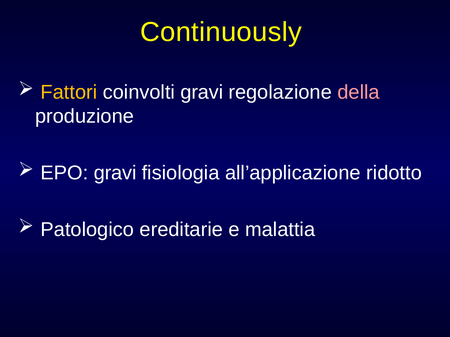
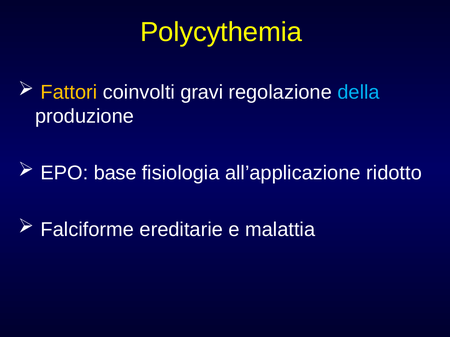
Continuously: Continuously -> Polycythemia (221, 32)
della colour: pink -> light blue (359, 92)
EPO gravi: gravi -> base (115, 173)
Patologico: Patologico -> Falciforme (87, 230)
